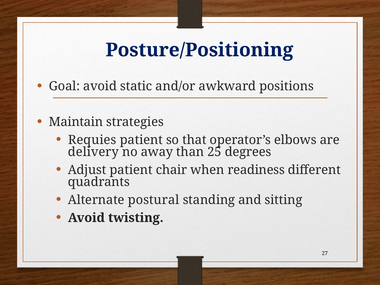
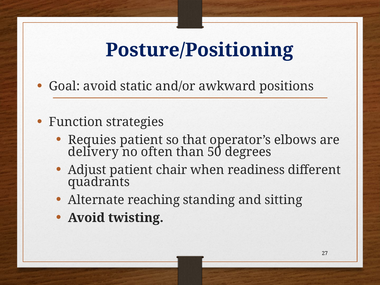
Maintain: Maintain -> Function (76, 122)
away: away -> often (157, 152)
25: 25 -> 50 (214, 152)
postural: postural -> reaching (154, 200)
